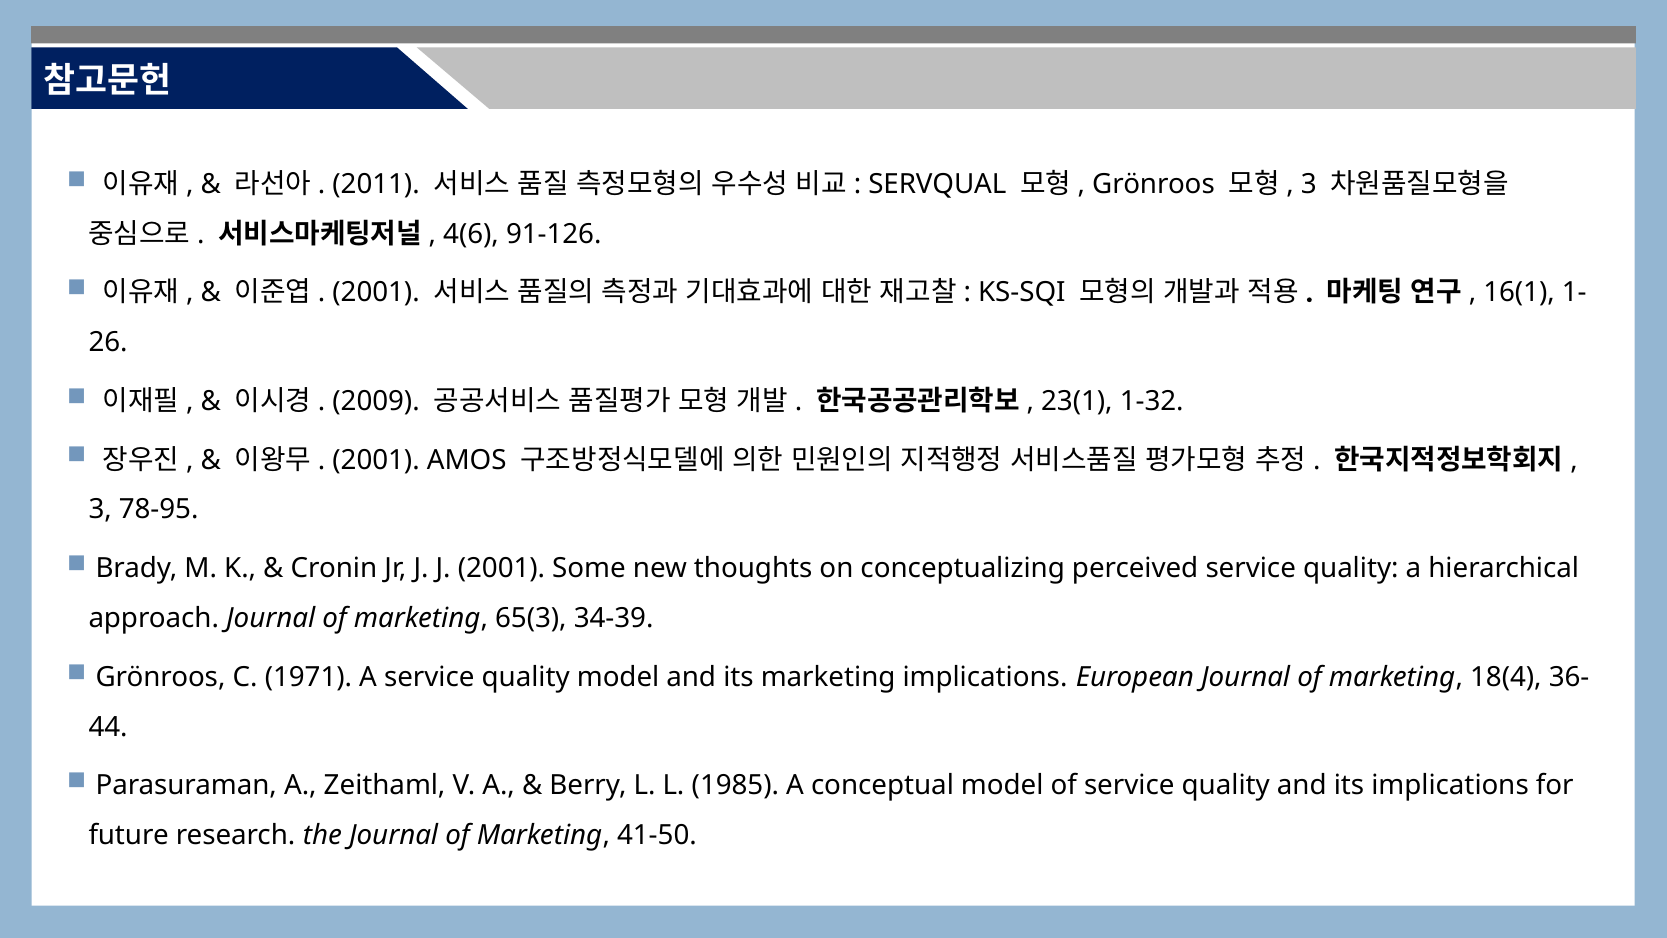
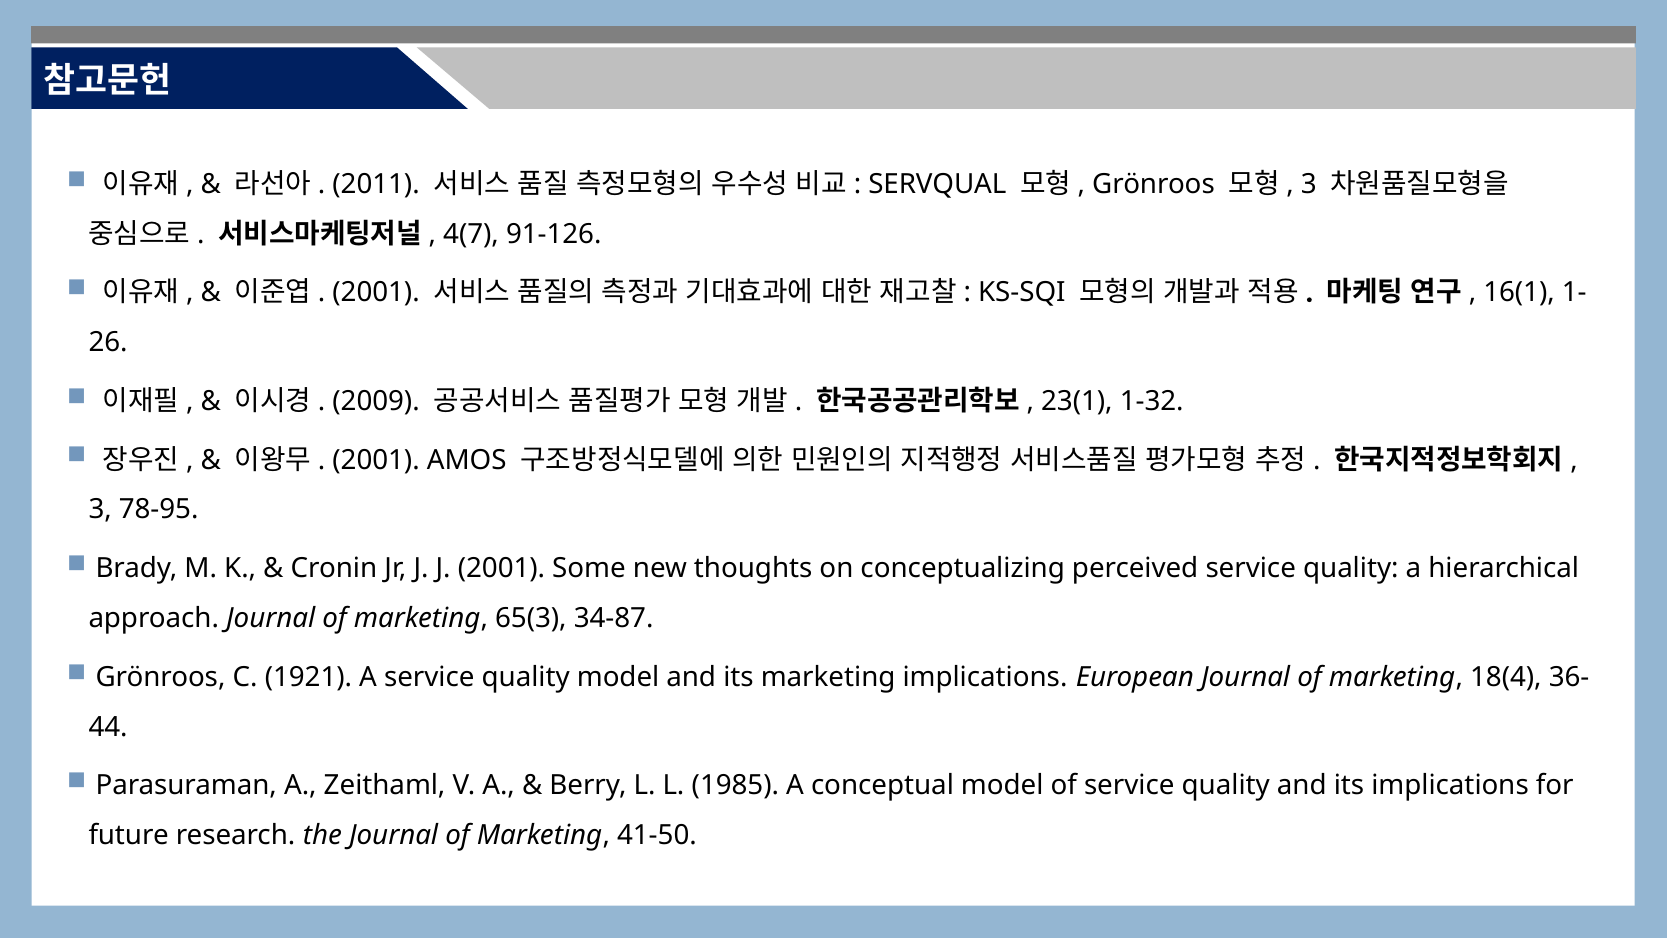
4(6: 4(6 -> 4(7 (471, 234)
34-39: 34-39 -> 34-87 (614, 618)
1971: 1971 -> 1921 (308, 677)
